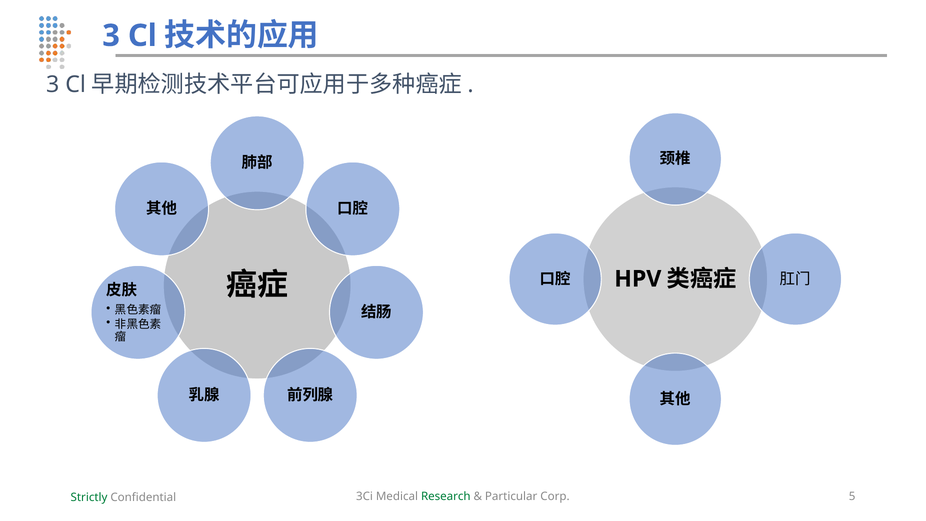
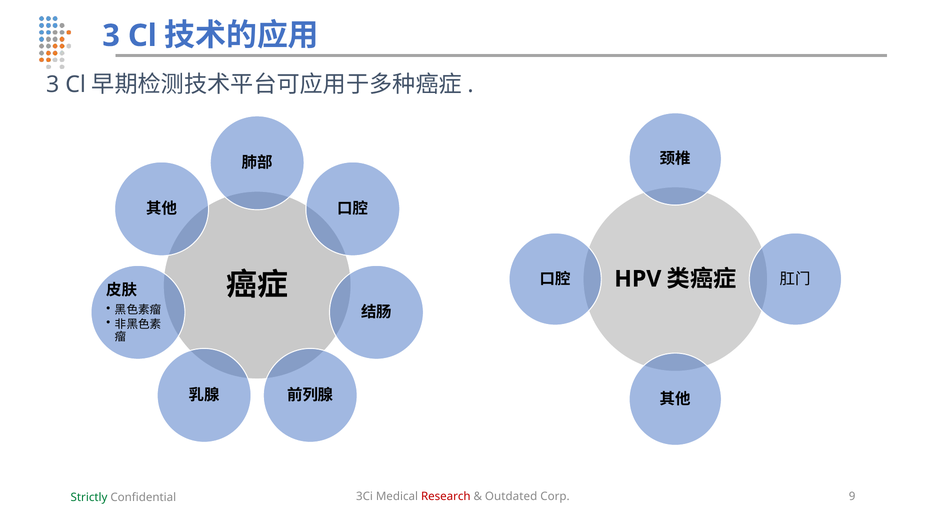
Research colour: green -> red (446, 496)
Particular: Particular -> Outdated (511, 496)
5: 5 -> 9 (852, 496)
